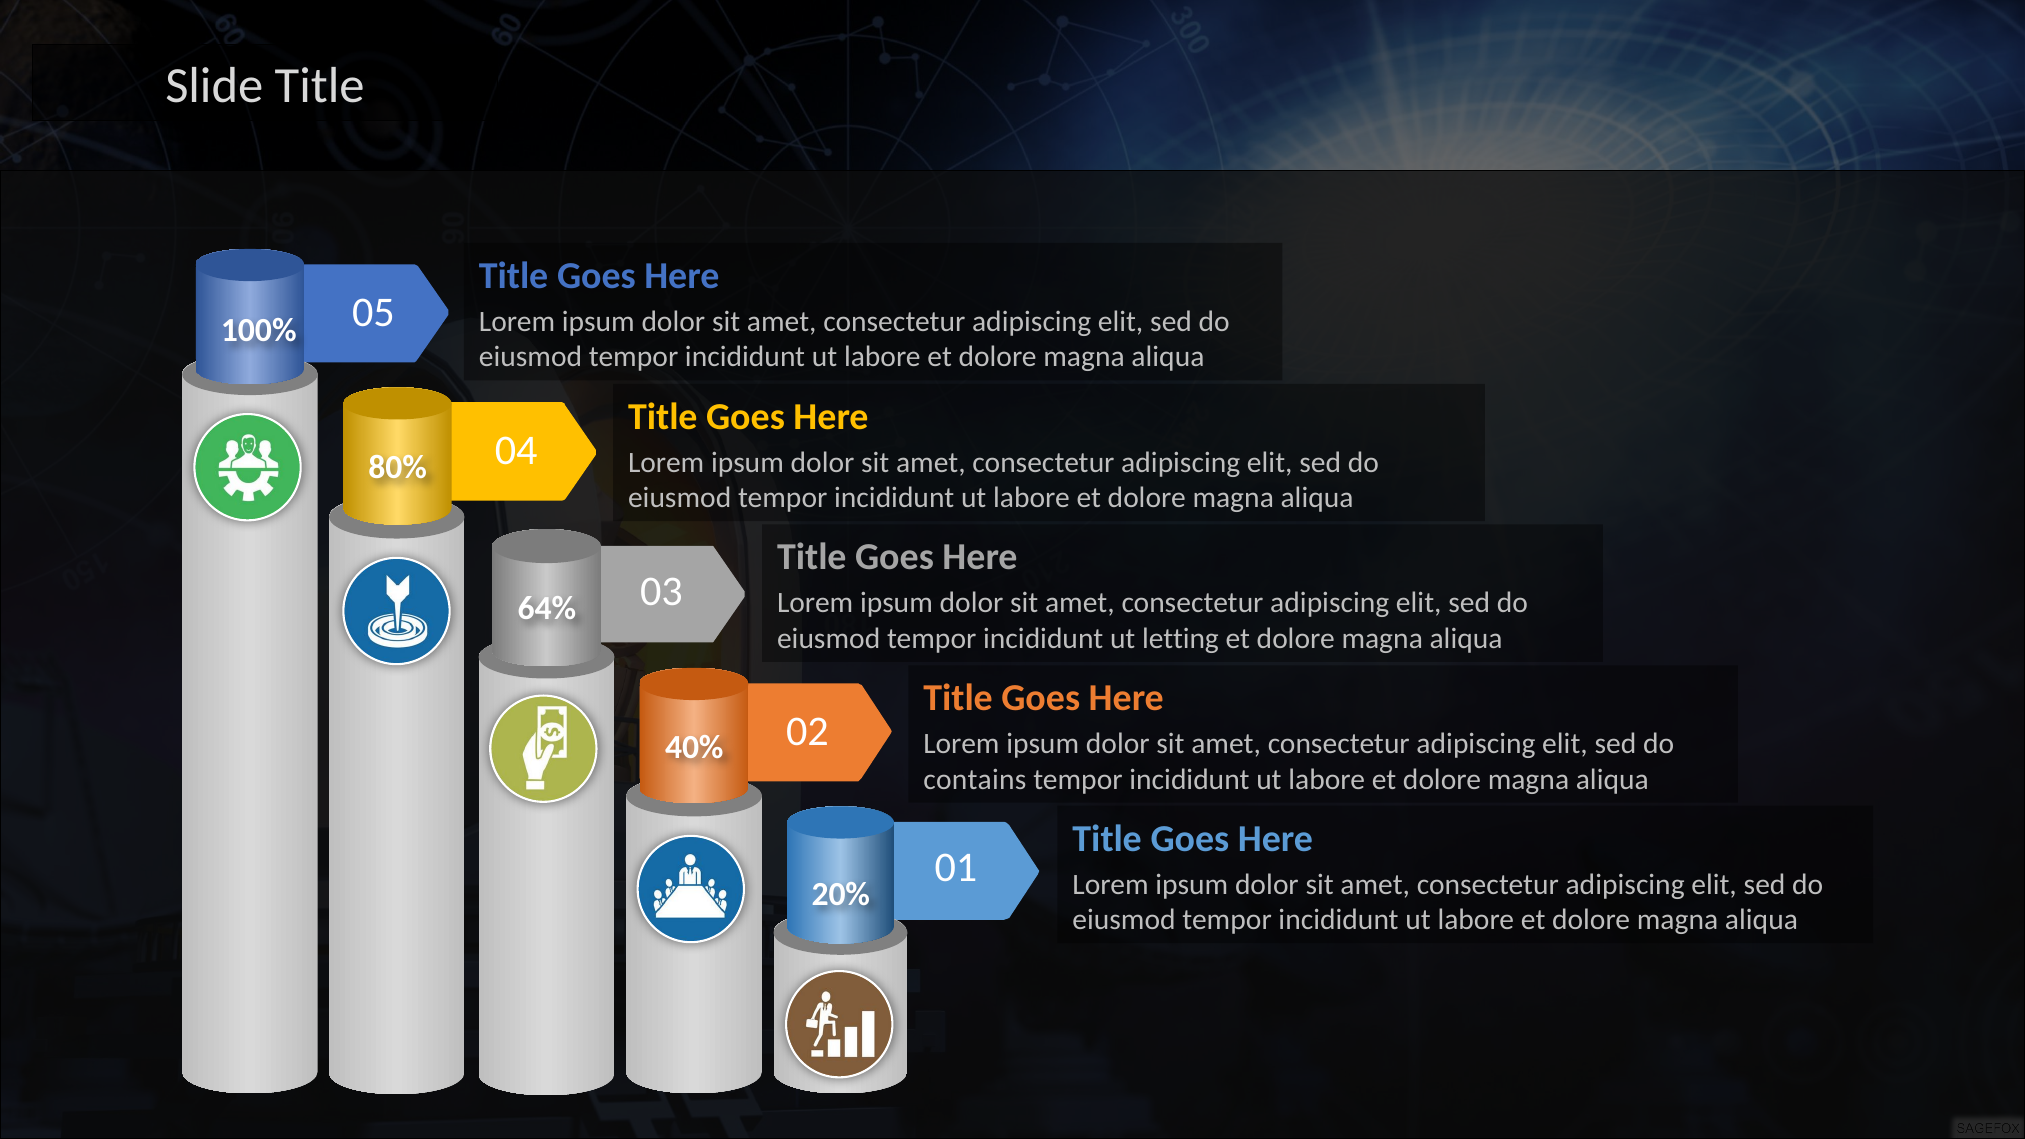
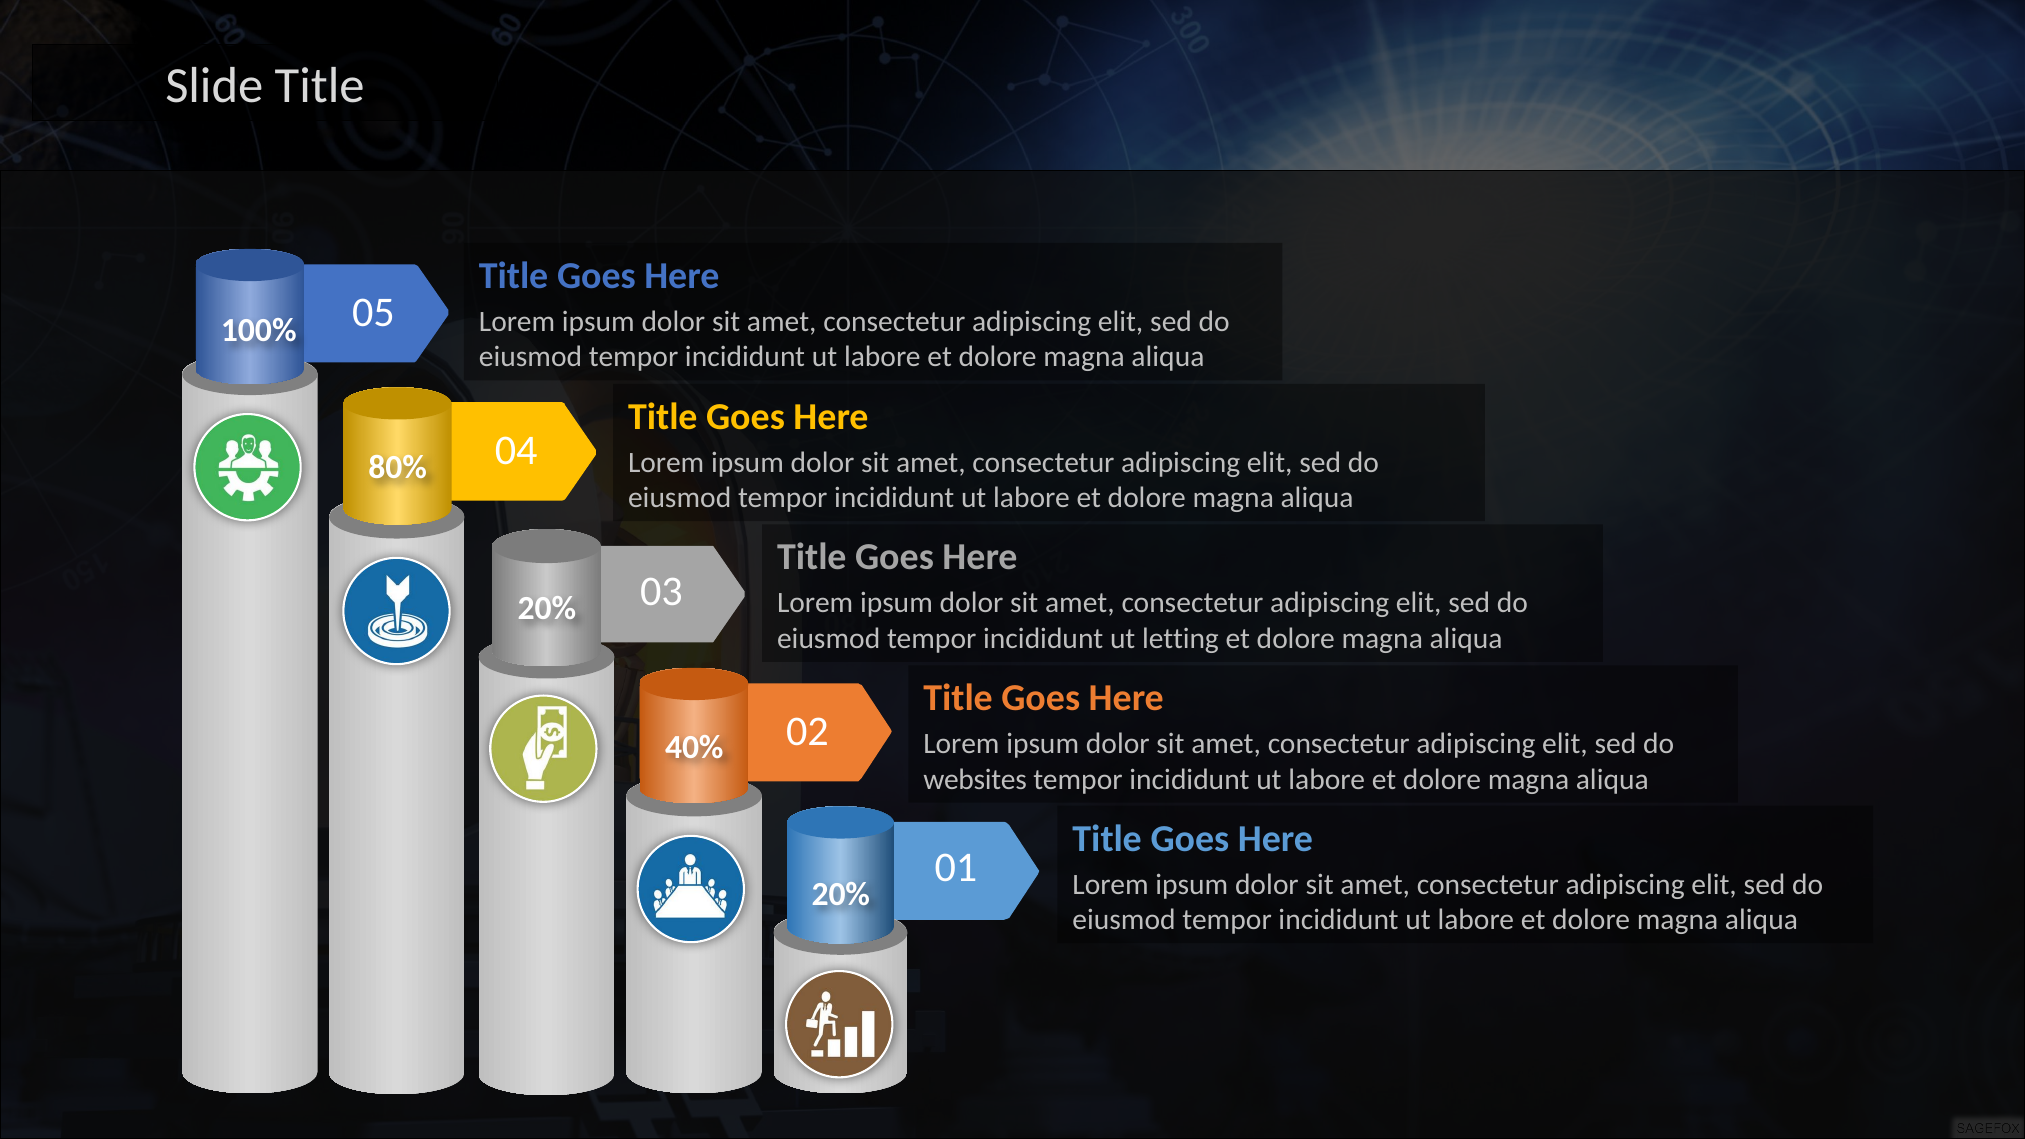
64%: 64% -> 20% (547, 608)
contains: contains -> websites (975, 780)
